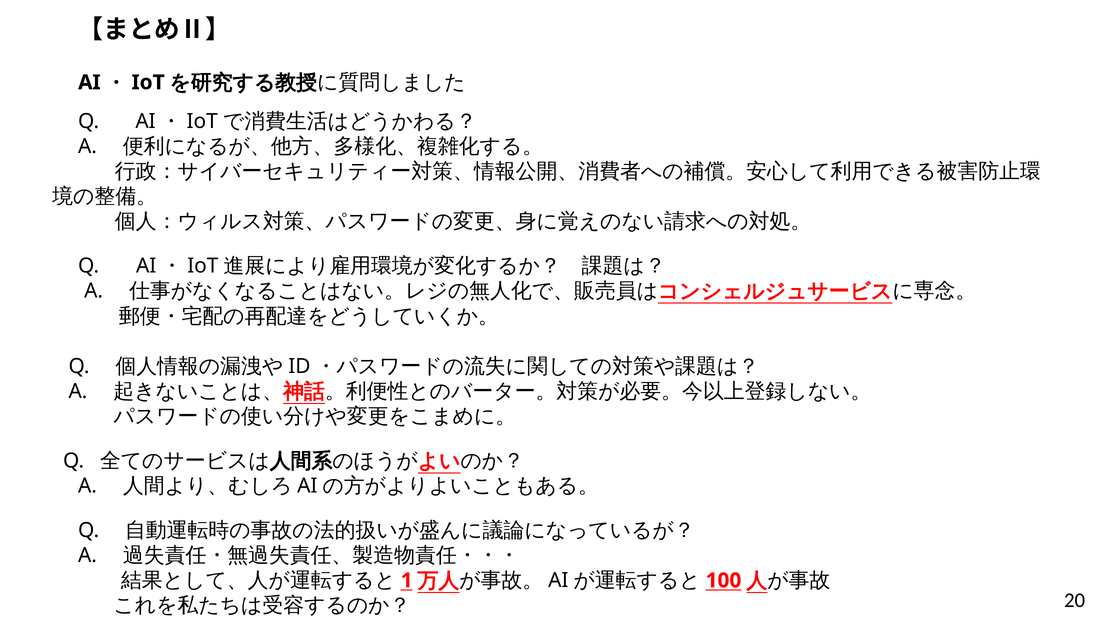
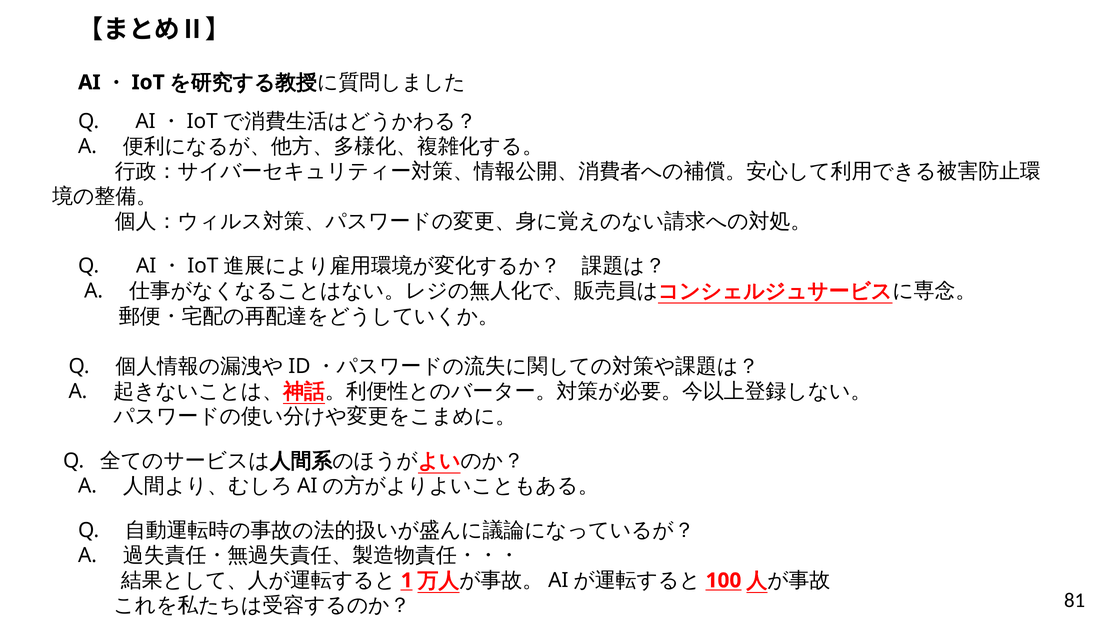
20: 20 -> 81 (1075, 600)
